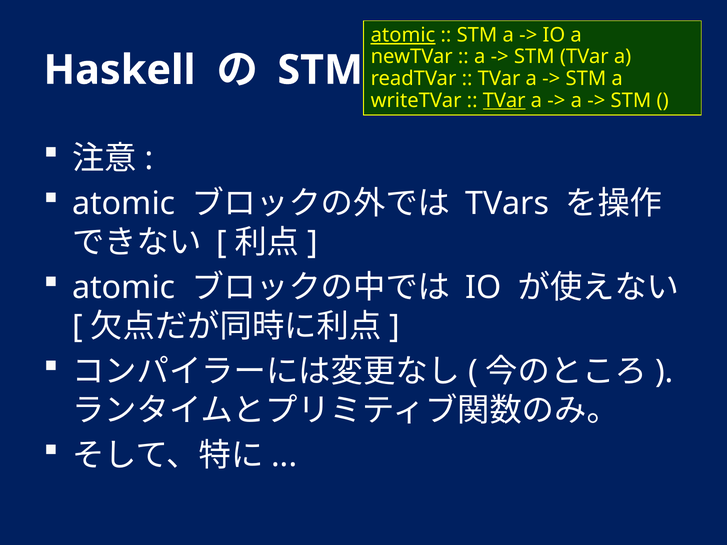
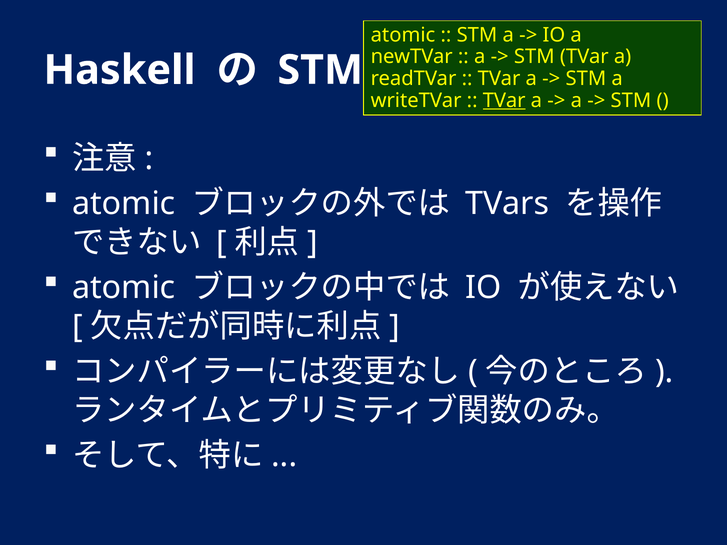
atomic underline: present -> none (403, 35)
